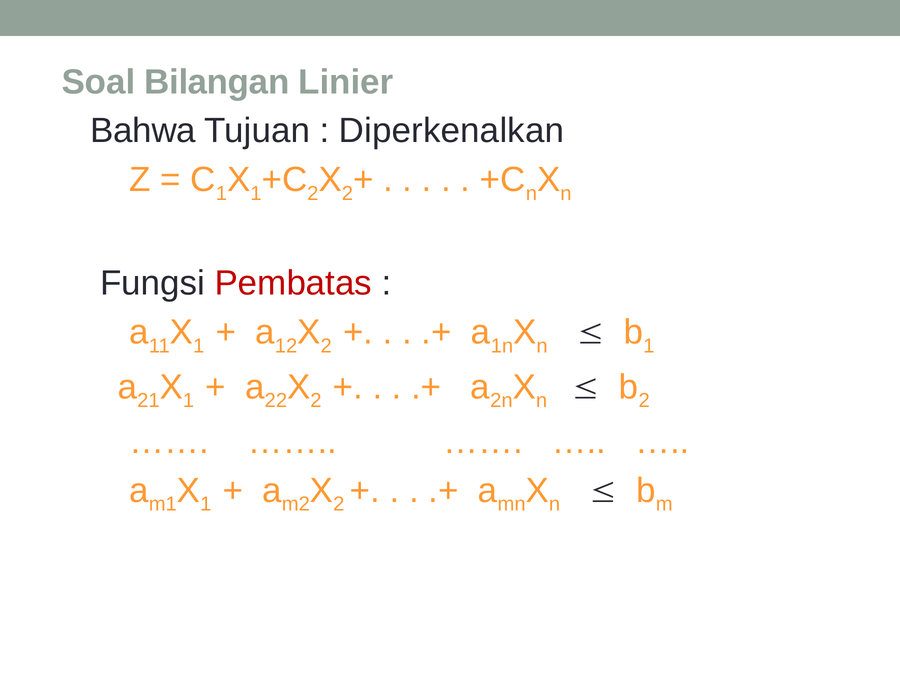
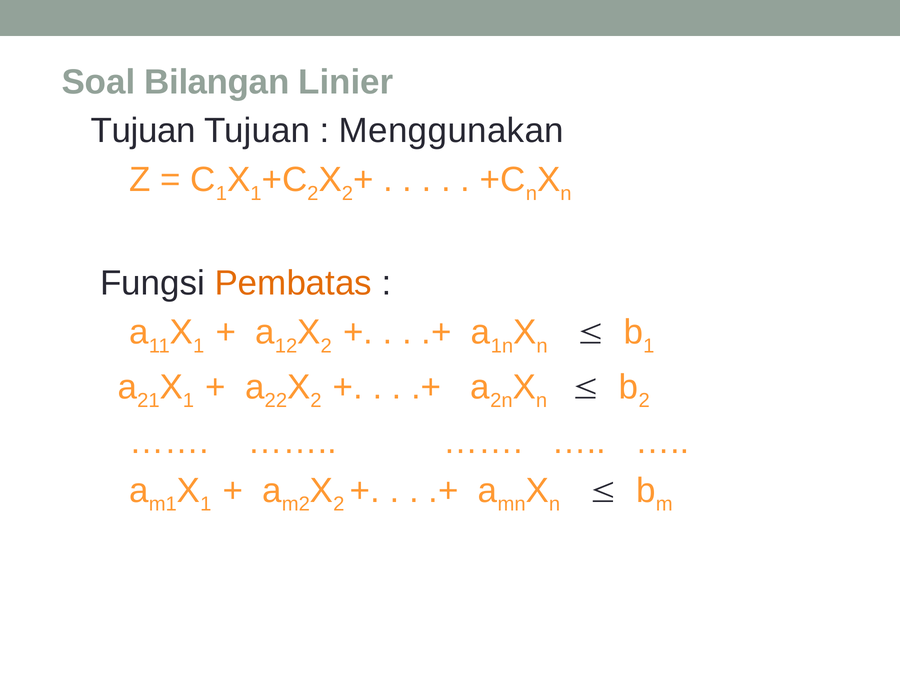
Bahwa: Bahwa -> Tujuan (143, 131)
Diperkenalkan: Diperkenalkan -> Menggunakan (451, 131)
Pembatas colour: red -> orange (293, 283)
